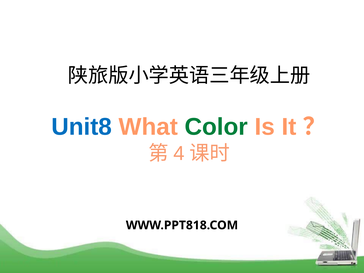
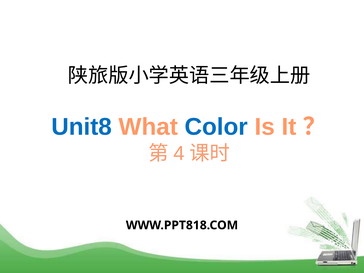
Color colour: green -> blue (216, 127)
